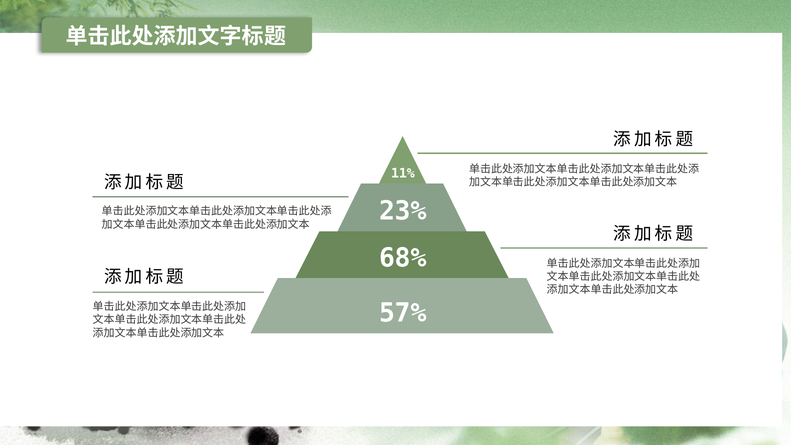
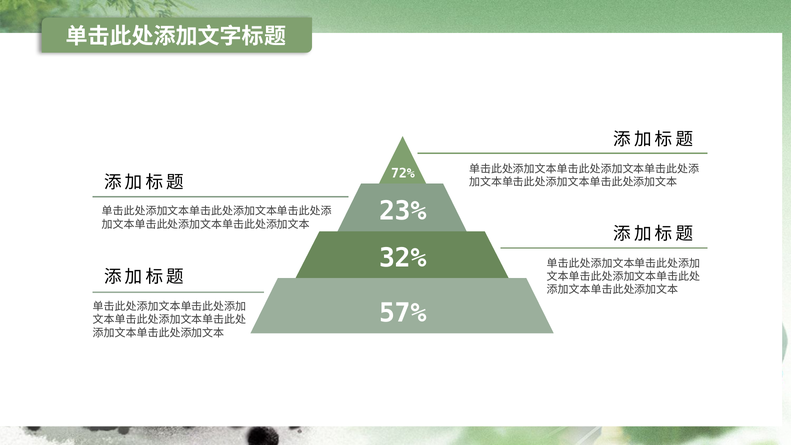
11%: 11% -> 72% (403, 173)
68%: 68% -> 32% (403, 258)
